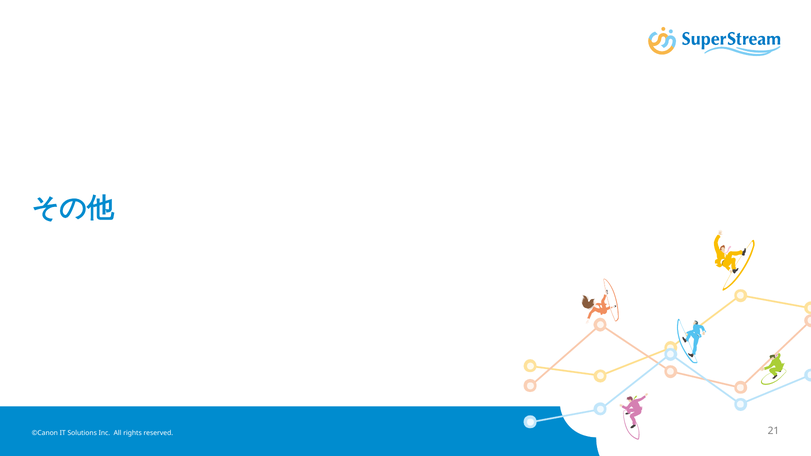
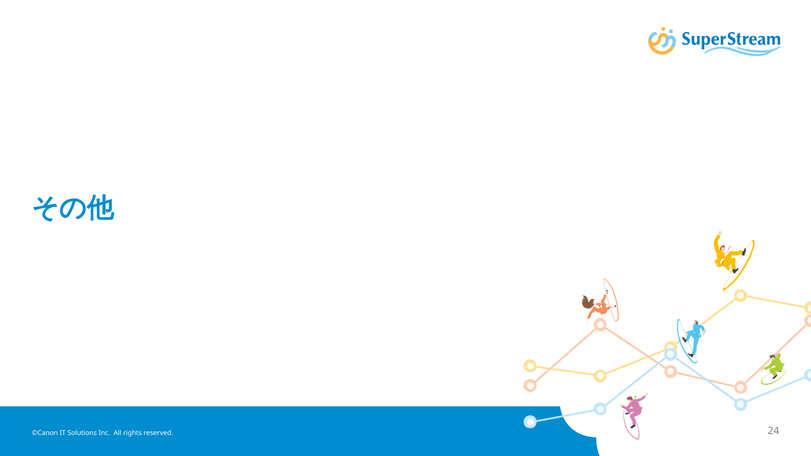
21: 21 -> 24 (773, 431)
